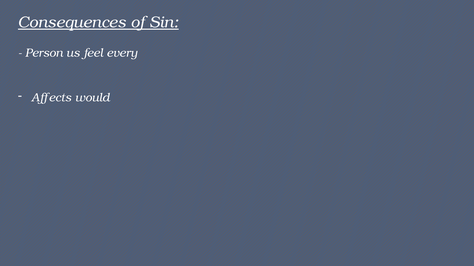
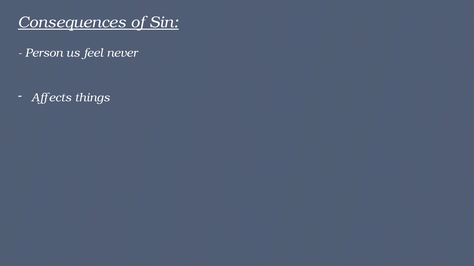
every: every -> never (122, 53)
would: would -> things (92, 98)
